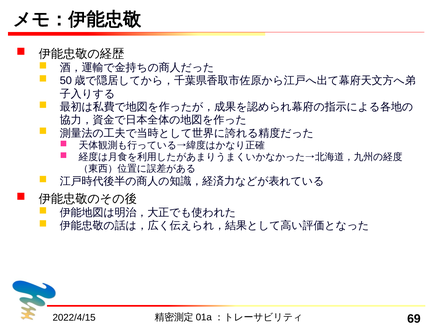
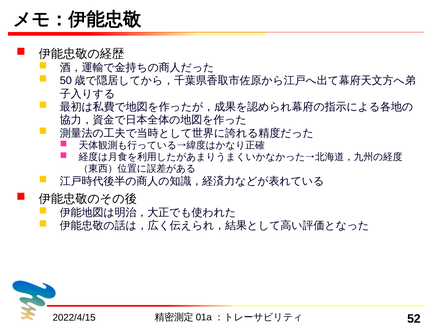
69: 69 -> 52 (414, 319)
